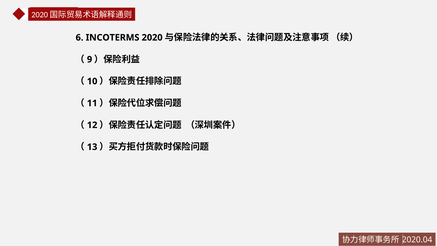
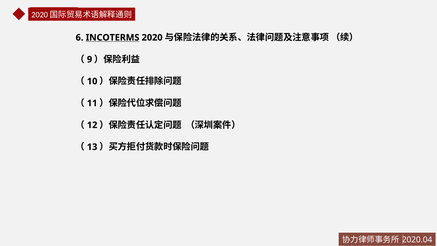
INCOTERMS underline: none -> present (113, 38)
